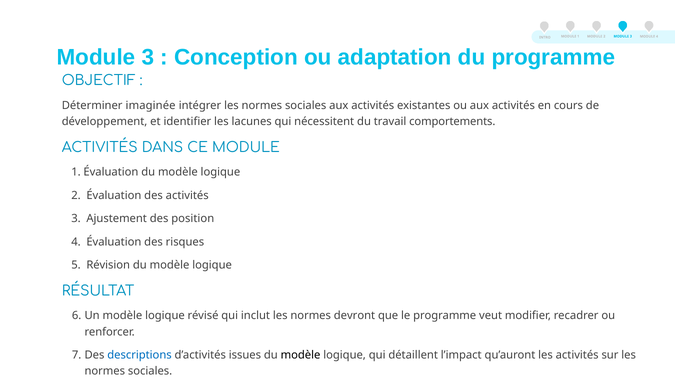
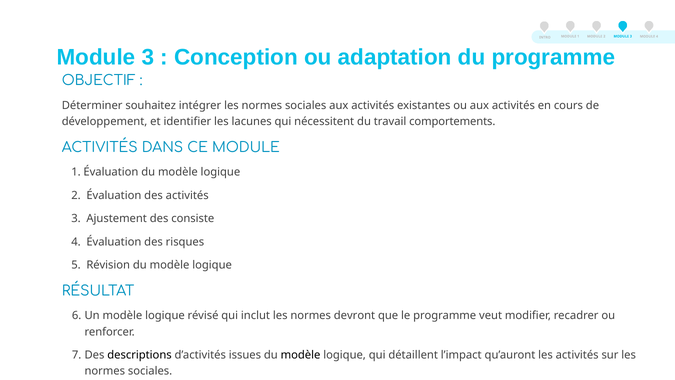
imaginée: imaginée -> souhaitez (151, 105)
position: position -> consiste (193, 218)
descriptions colour: blue -> black (139, 355)
